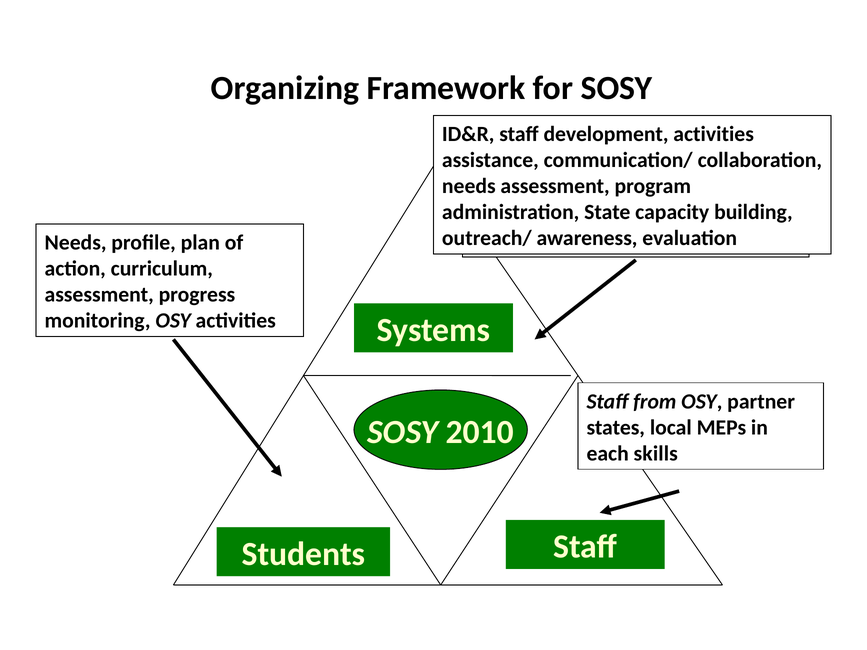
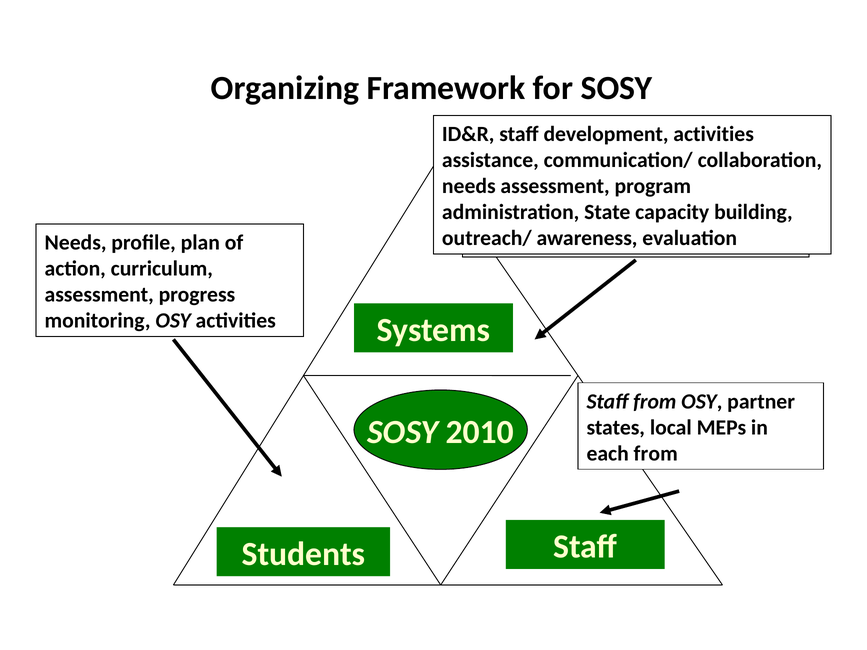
each skills: skills -> from (656, 454)
